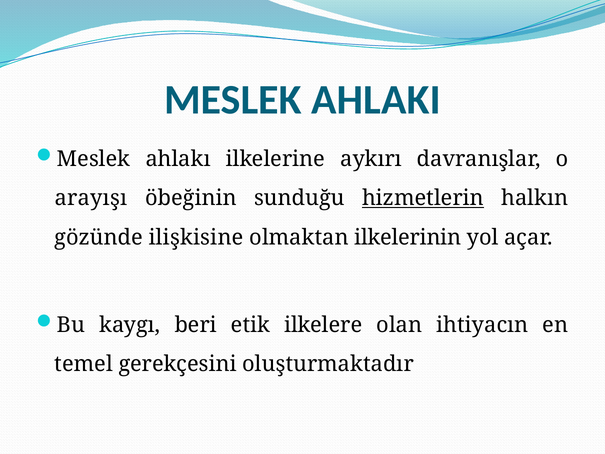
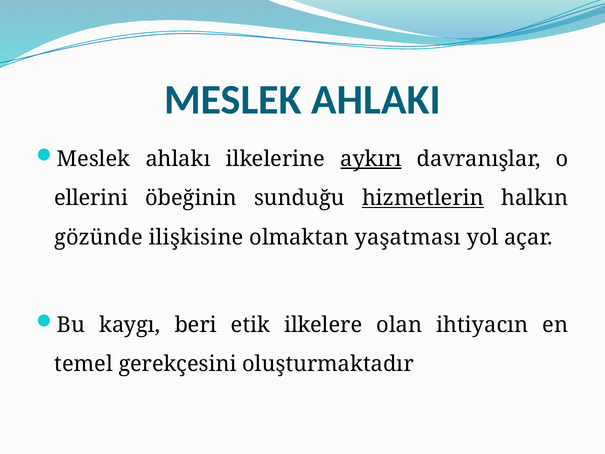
aykırı underline: none -> present (371, 159)
arayışı: arayışı -> ellerini (91, 198)
ilkelerinin: ilkelerinin -> yaşatması (408, 237)
